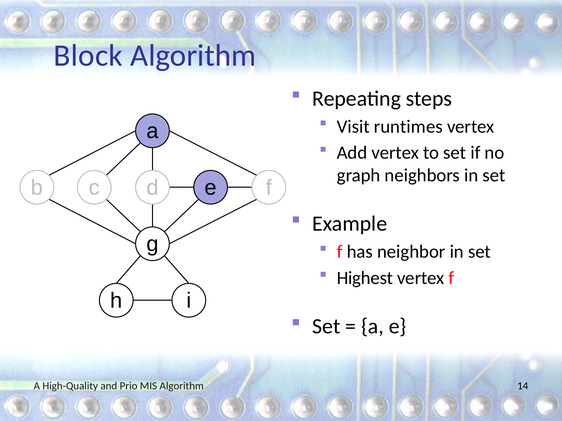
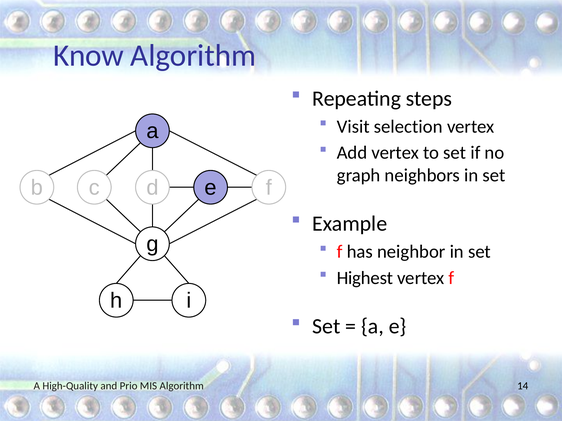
Block: Block -> Know (88, 55)
runtimes: runtimes -> selection (408, 127)
